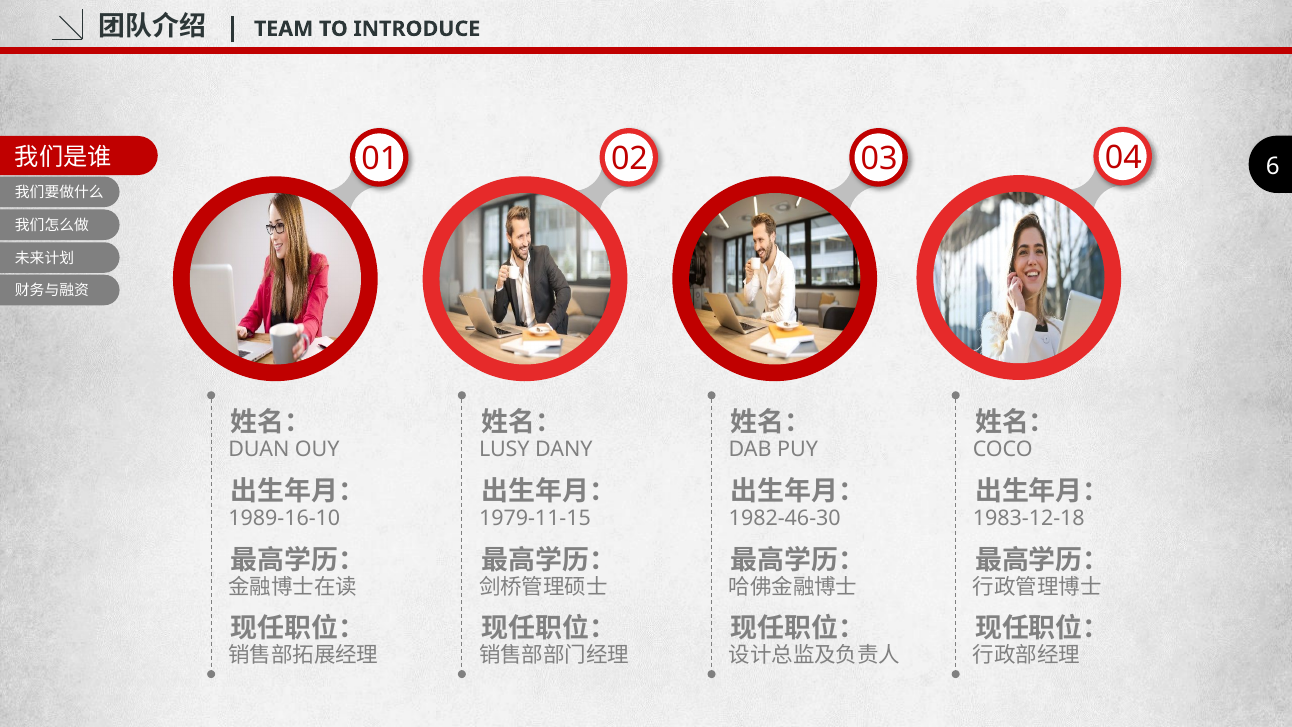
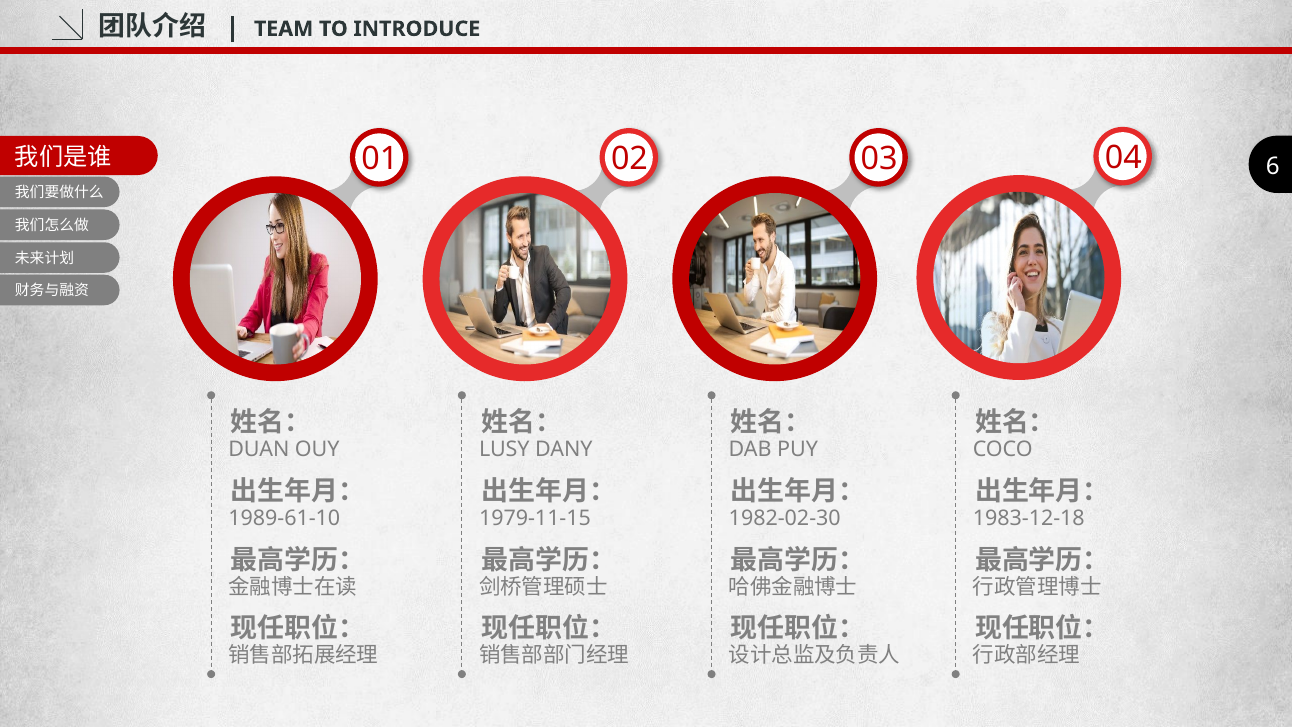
1989-16-10: 1989-16-10 -> 1989-61-10 (284, 518)
1982-46-30: 1982-46-30 -> 1982-02-30 (785, 518)
